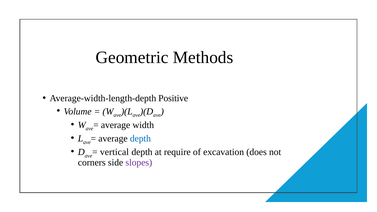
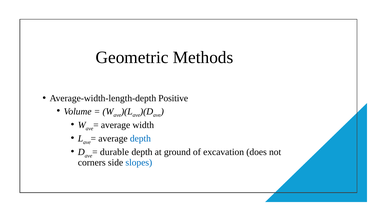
vertical: vertical -> durable (114, 152)
require: require -> ground (177, 152)
slopes colour: purple -> blue (139, 163)
